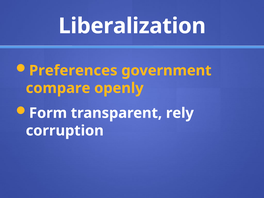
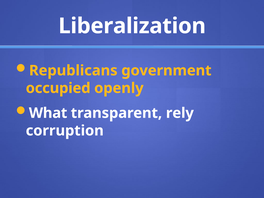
Preferences: Preferences -> Republicans (73, 71)
compare: compare -> occupied (58, 88)
Form: Form -> What (48, 113)
